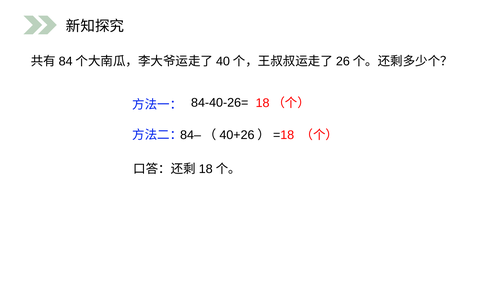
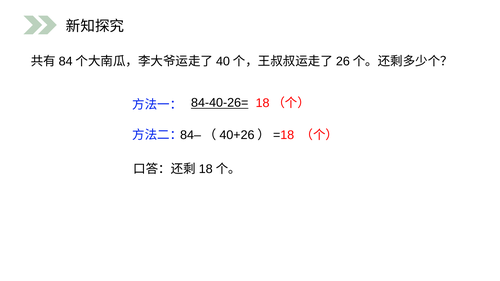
84-40-26= underline: none -> present (220, 103)
